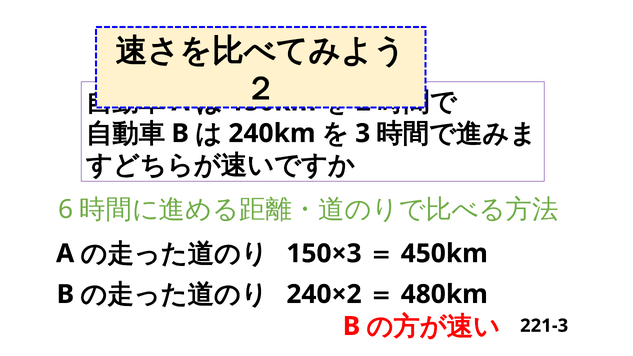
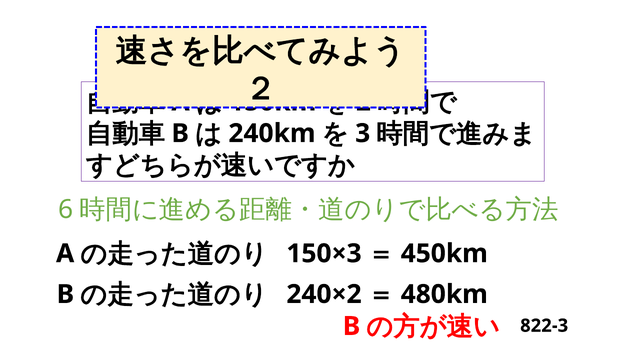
221-3: 221-3 -> 822-3 (544, 326)
